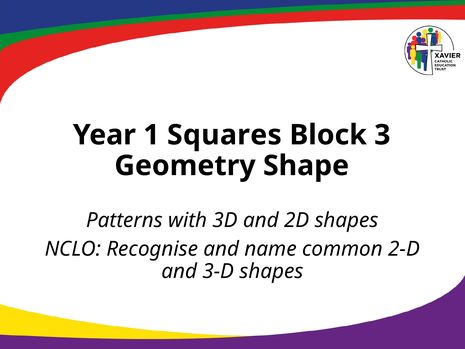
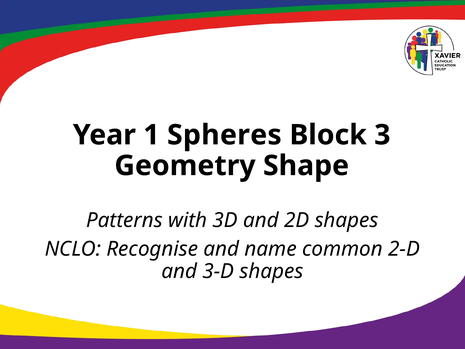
Squares: Squares -> Spheres (224, 135)
